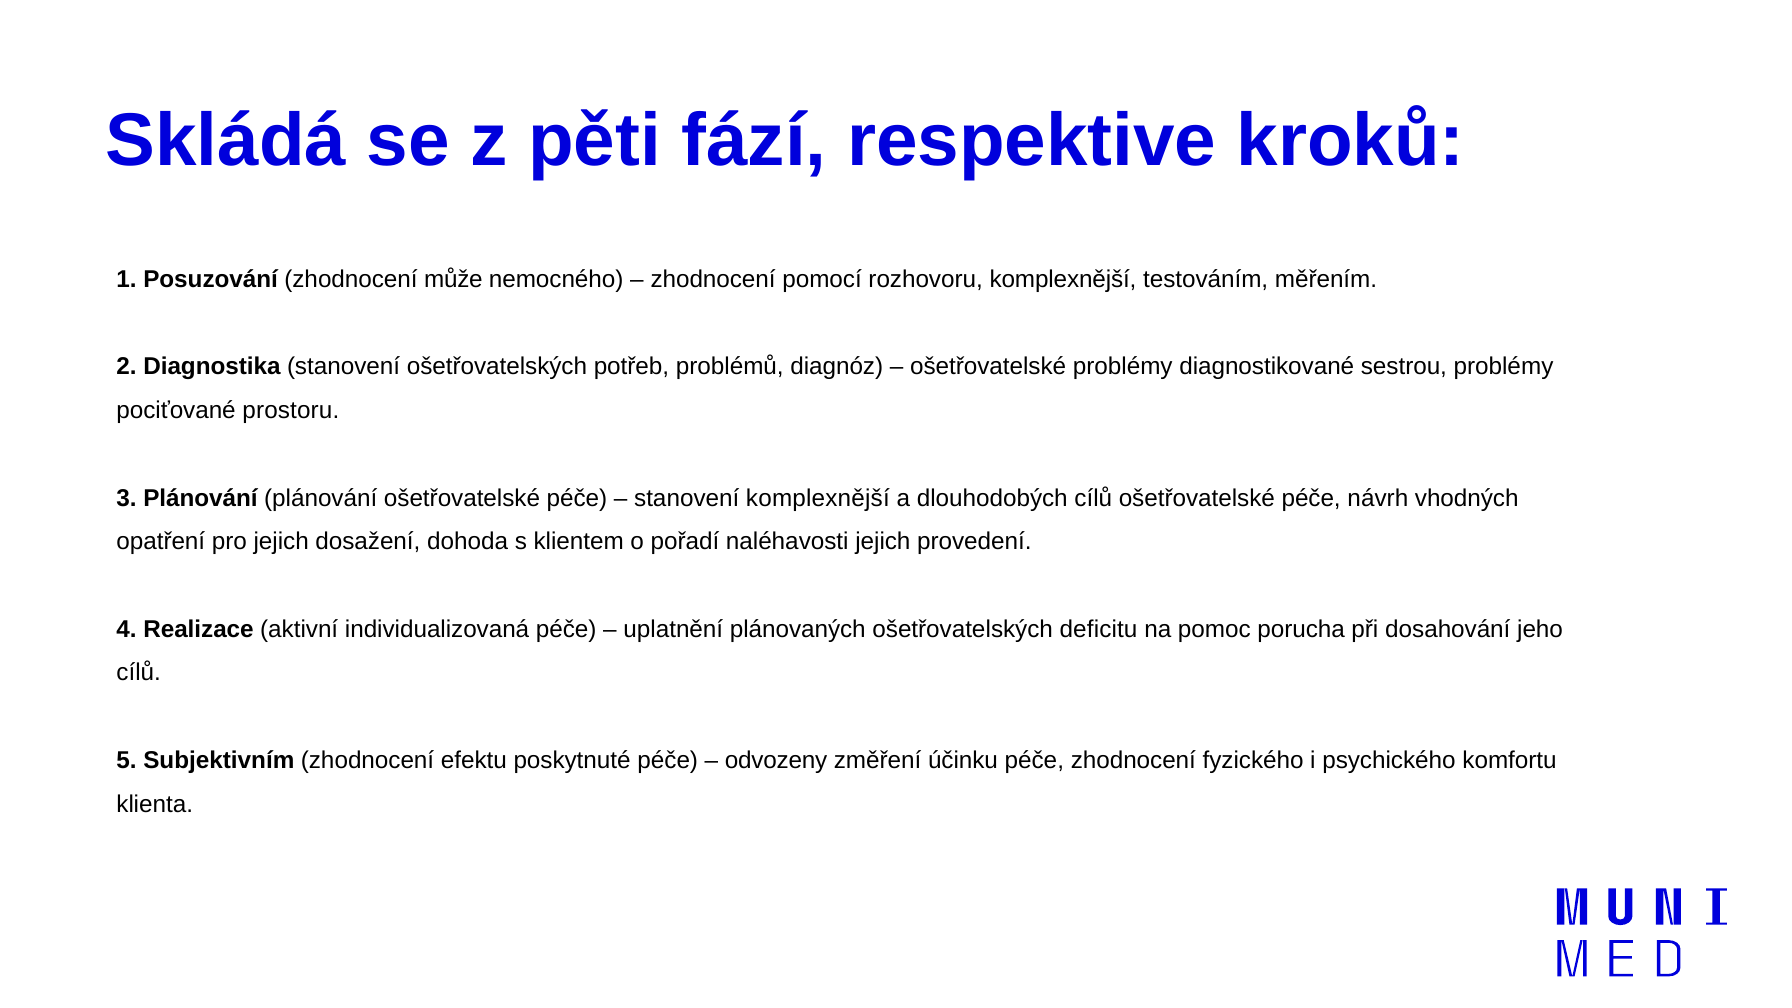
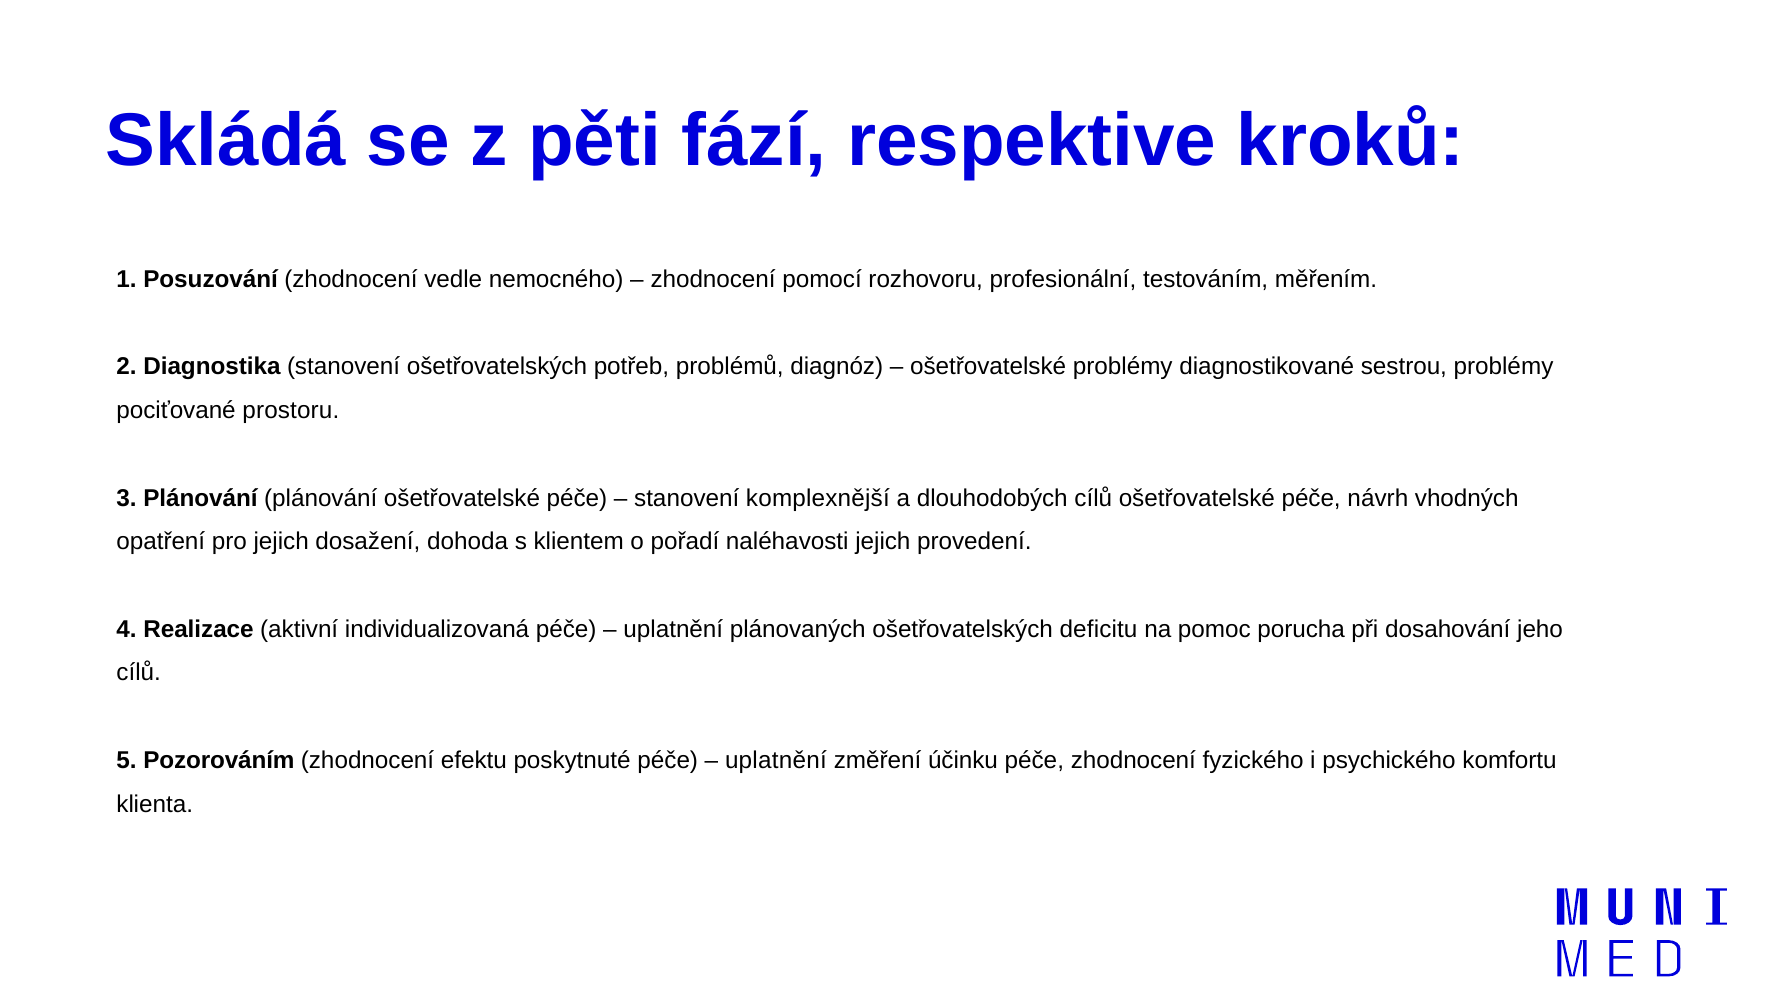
může: může -> vedle (453, 280)
rozhovoru komplexnější: komplexnější -> profesionální (1063, 280)
Subjektivním: Subjektivním -> Pozorováním (219, 760)
odvozeny: odvozeny -> uplatnění (776, 760)
